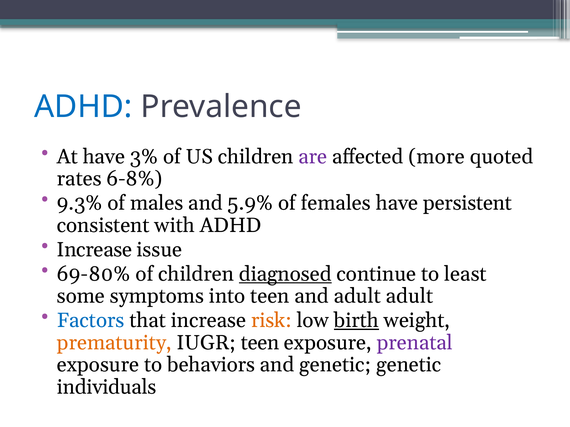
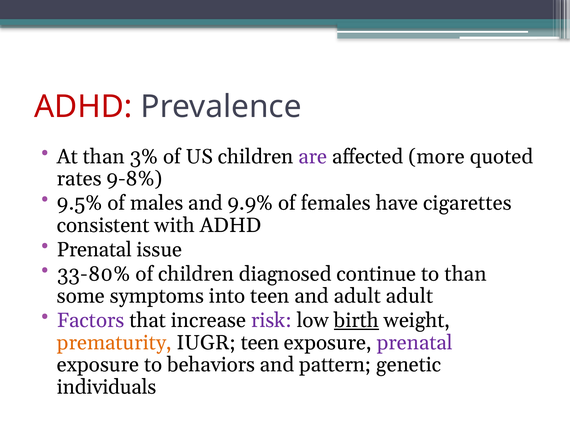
ADHD colour: blue -> red (83, 107)
At have: have -> than (104, 157)
6-8%: 6-8% -> 9-8% (134, 179)
9.3%: 9.3% -> 9.5% (80, 203)
5.9%: 5.9% -> 9.9% (250, 203)
persistent: persistent -> cigarettes (467, 203)
Increase: Increase -> Prenatal (94, 250)
69-80%: 69-80% -> 33-80% (94, 274)
diagnosed underline: present -> none (285, 274)
to least: least -> than (465, 274)
Factors colour: blue -> purple (91, 321)
risk colour: orange -> purple (271, 321)
and genetic: genetic -> pattern (335, 365)
